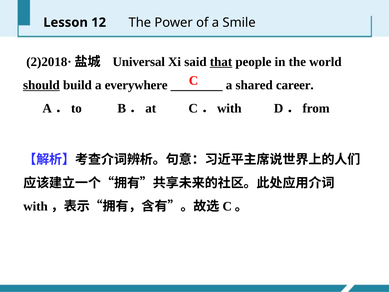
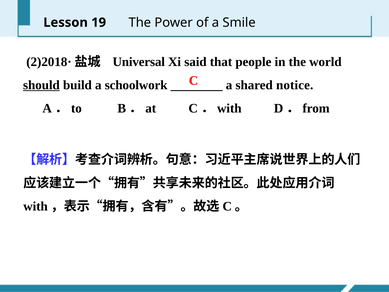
12: 12 -> 19 (99, 22)
that underline: present -> none (221, 62)
everywhere: everywhere -> schoolwork (136, 85)
career: career -> notice (295, 85)
